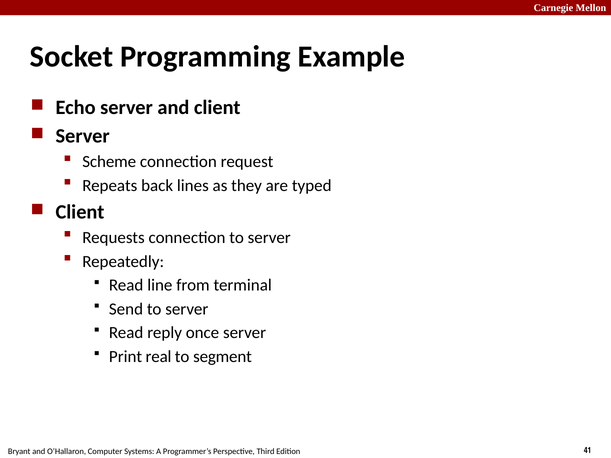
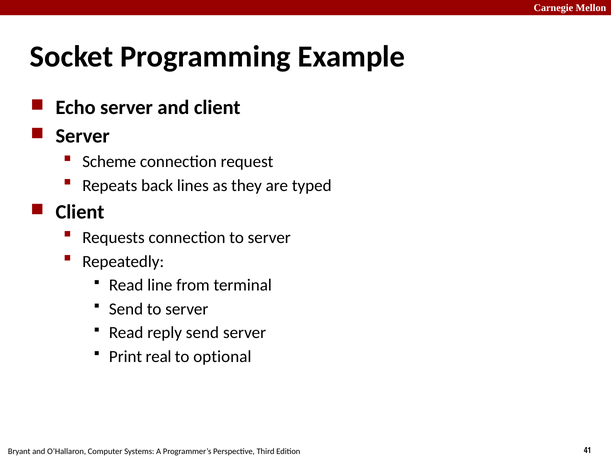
reply once: once -> send (202, 333)
segment: segment -> optional (222, 357)
